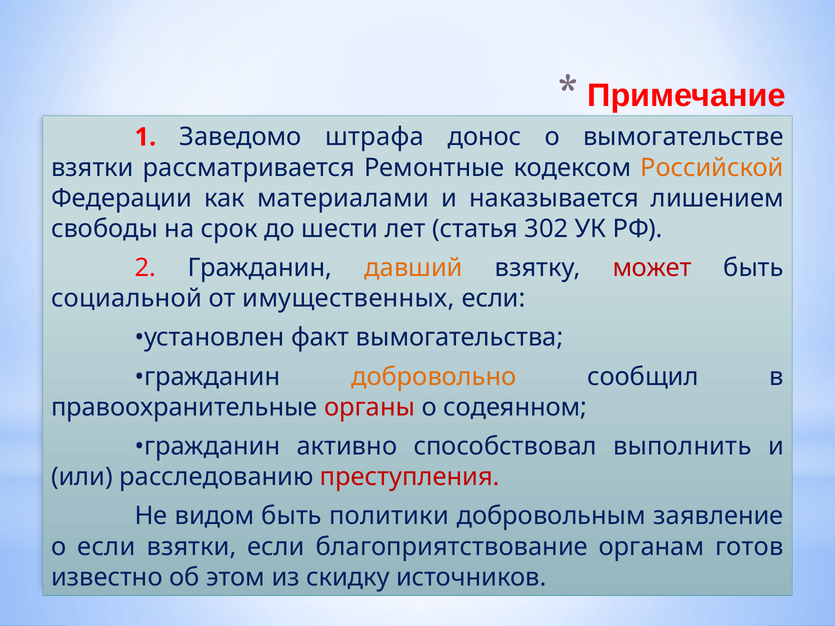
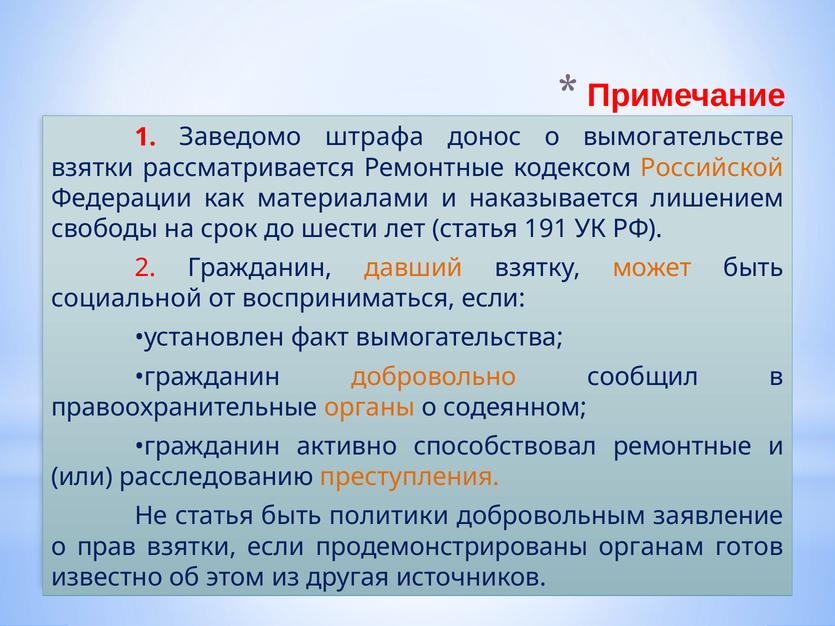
302: 302 -> 191 (546, 229)
может colour: red -> orange (652, 268)
имущественных: имущественных -> восприниматься (349, 299)
органы colour: red -> orange (370, 407)
способствовал выполнить: выполнить -> ремонтные (683, 447)
преступления colour: red -> orange (410, 477)
Не видом: видом -> статья (215, 516)
о если: если -> прав (107, 547)
благоприятствование: благоприятствование -> продемонстрированы (452, 547)
скидку: скидку -> другая (348, 577)
